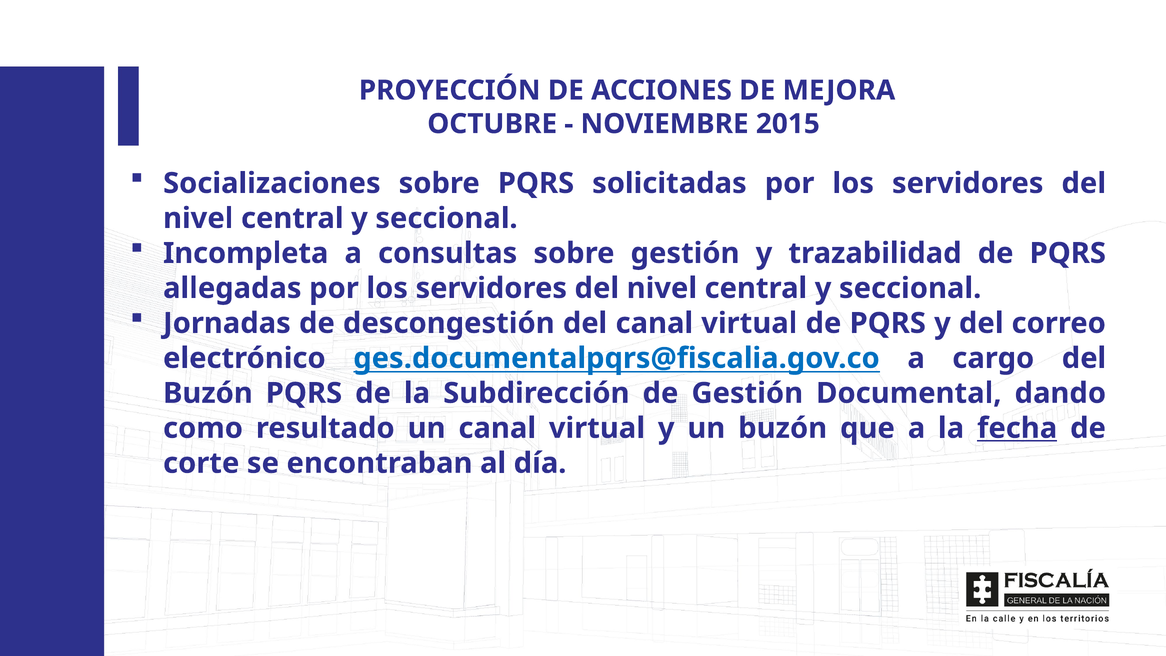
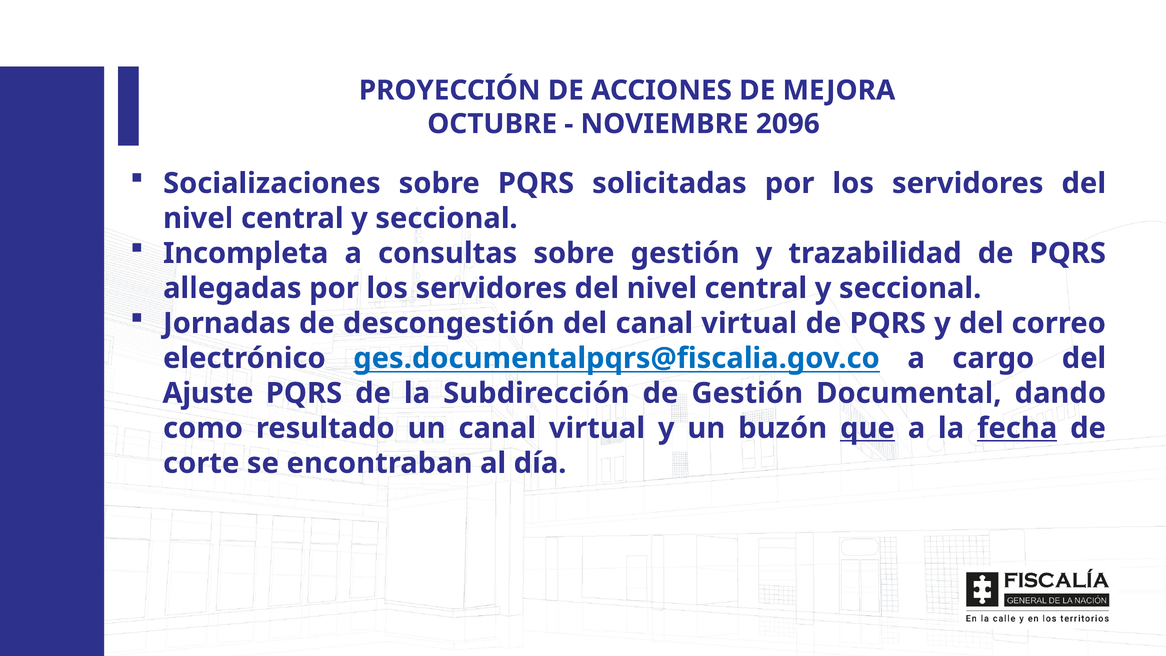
2015: 2015 -> 2096 (788, 124)
Buzón: Buzón -> Ajuste (208, 393)
que underline: none -> present (867, 428)
